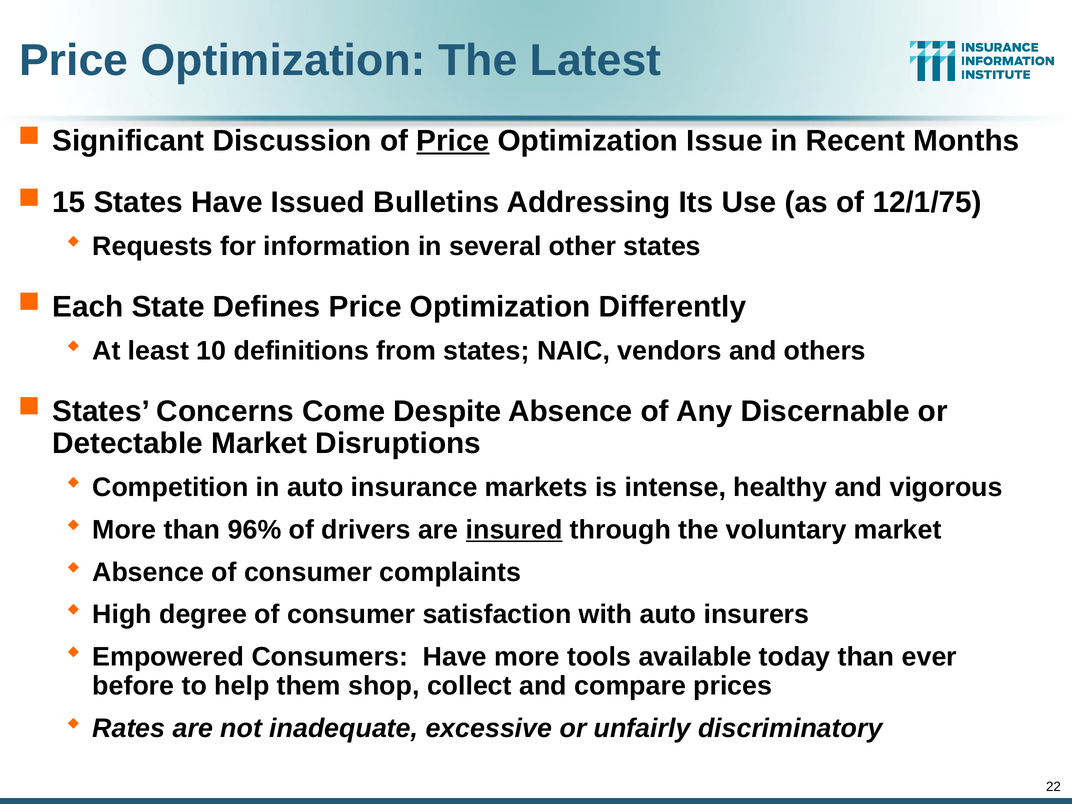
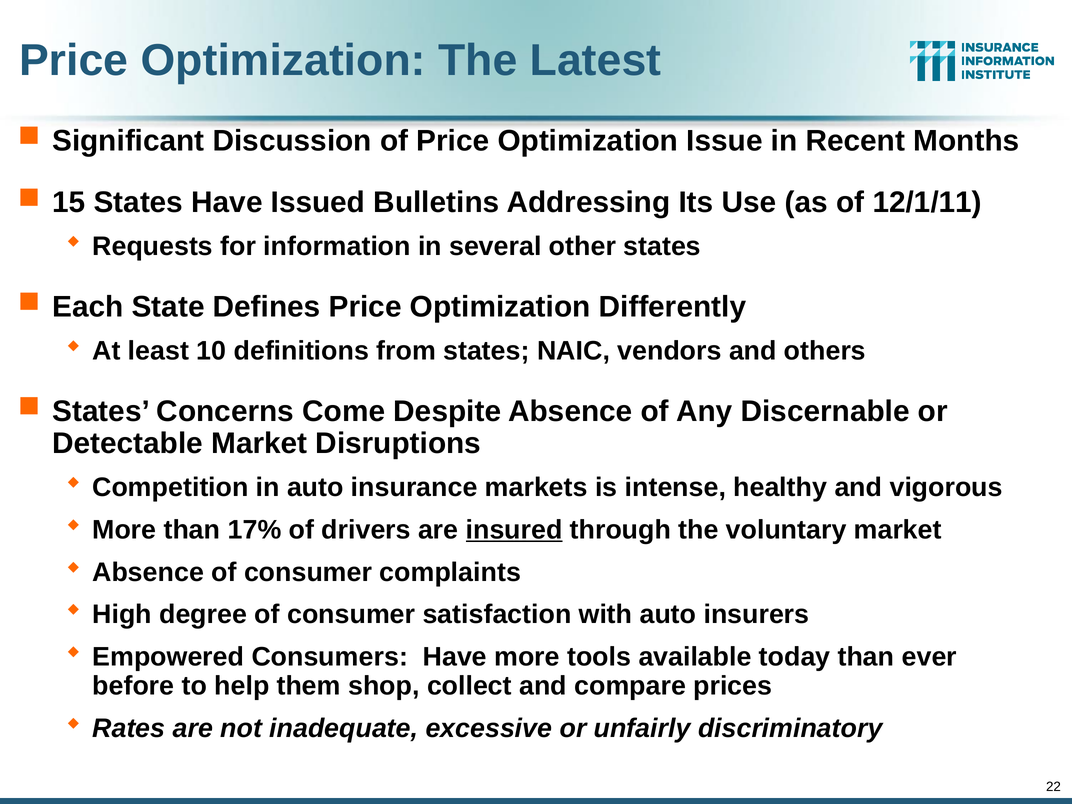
Price underline: present -> none (453, 141)
12/1/75: 12/1/75 -> 12/1/11 (927, 203)
96%: 96% -> 17% (255, 530)
